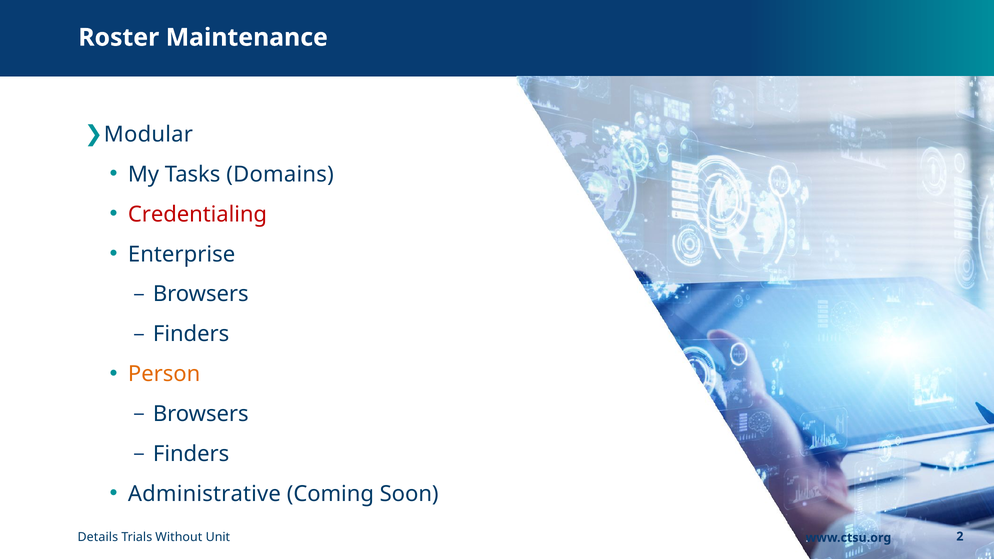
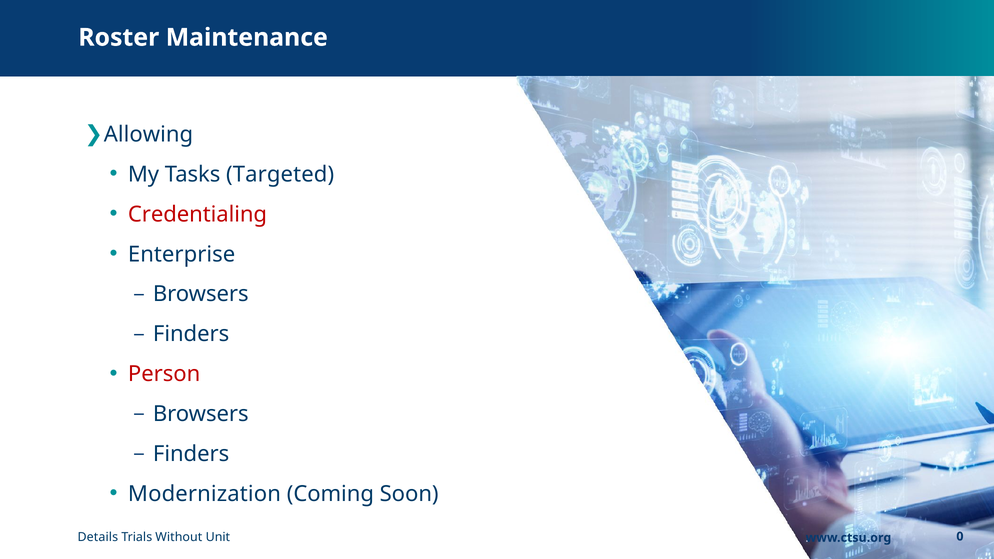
Modular: Modular -> Allowing (148, 134)
Domains: Domains -> Targeted (280, 174)
Person colour: orange -> red (164, 374)
Administrative: Administrative -> Modernization (204, 494)
2: 2 -> 0 (960, 537)
